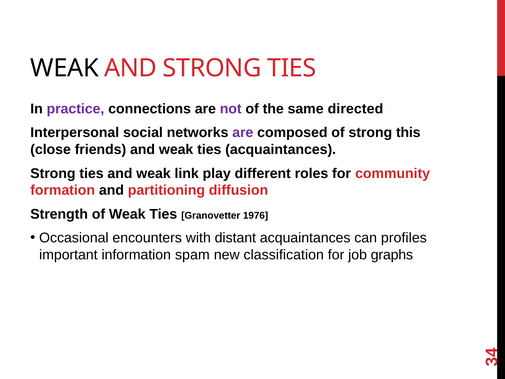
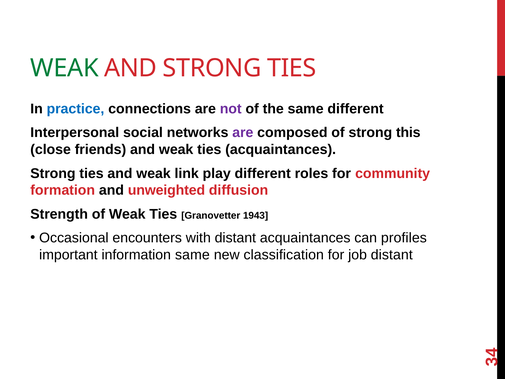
WEAK colour: black -> green (64, 68)
practice colour: purple -> blue (75, 109)
same directed: directed -> different (356, 109)
partitioning: partitioning -> unweighted (166, 190)
1976: 1976 -> 1943 (256, 215)
information spam: spam -> same (192, 255)
job graphs: graphs -> distant (392, 255)
